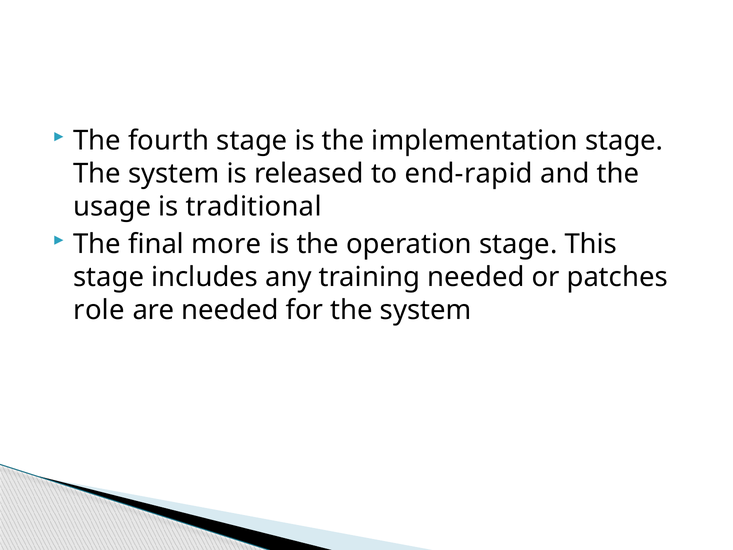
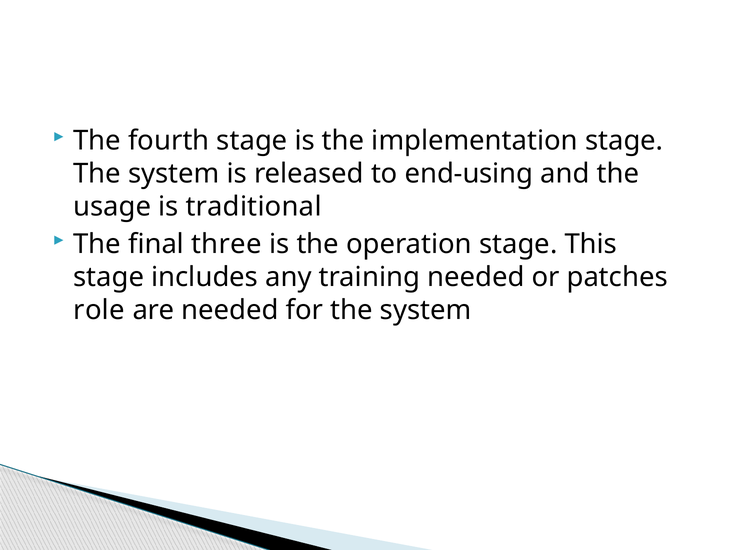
end-rapid: end-rapid -> end-using (469, 174)
more: more -> three (226, 244)
